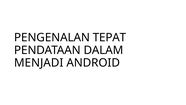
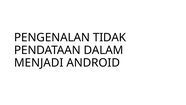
TEPAT: TEPAT -> TIDAK (109, 37)
